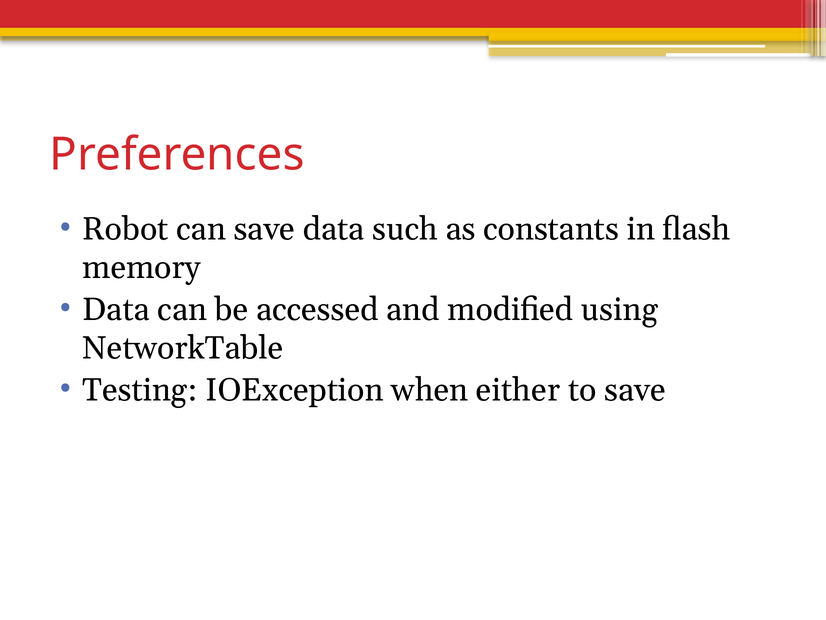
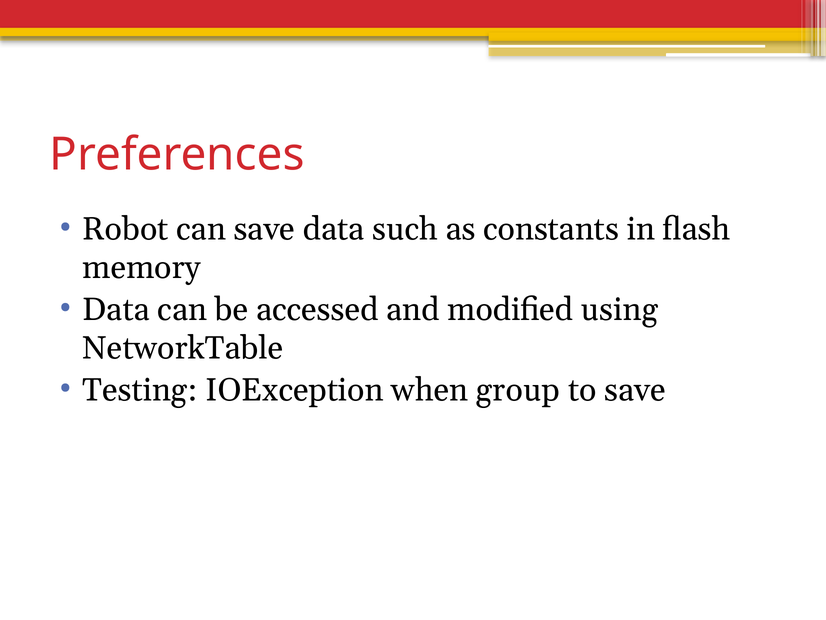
either: either -> group (518, 390)
